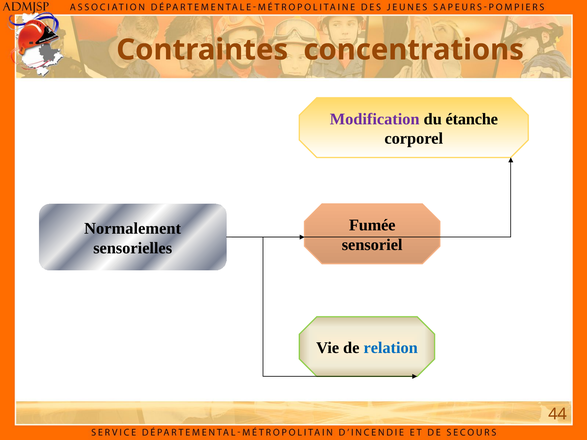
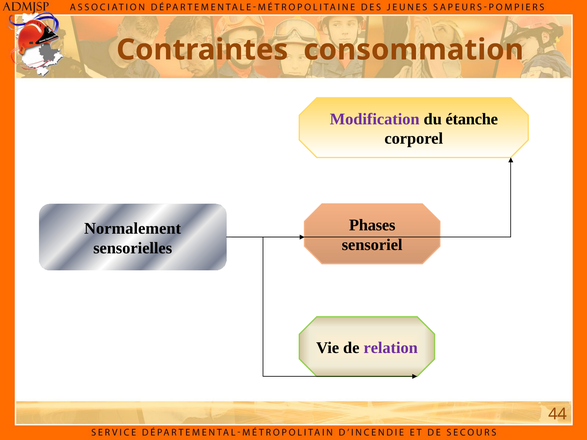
concentrations: concentrations -> consommation (414, 50)
Fumée: Fumée -> Phases (372, 225)
relation colour: blue -> purple (391, 348)
